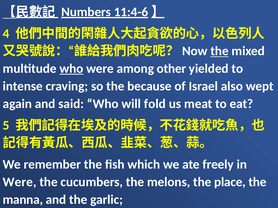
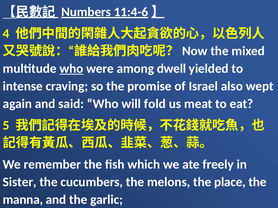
the underline: present -> none (220, 51)
other: other -> dwell (171, 69)
because: because -> promise (149, 86)
Were: Were -> Sister (20, 182)
